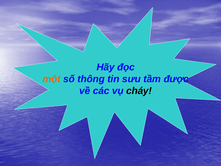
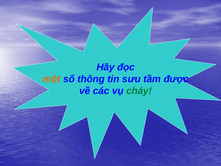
cháy colour: black -> green (139, 91)
